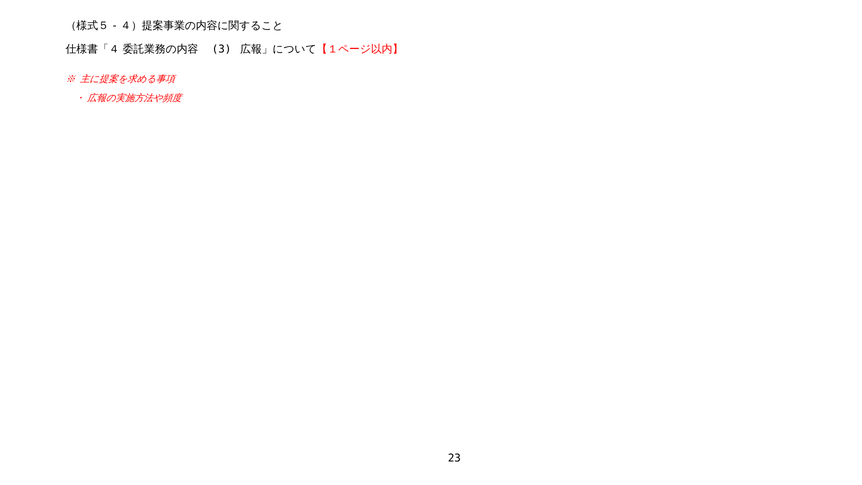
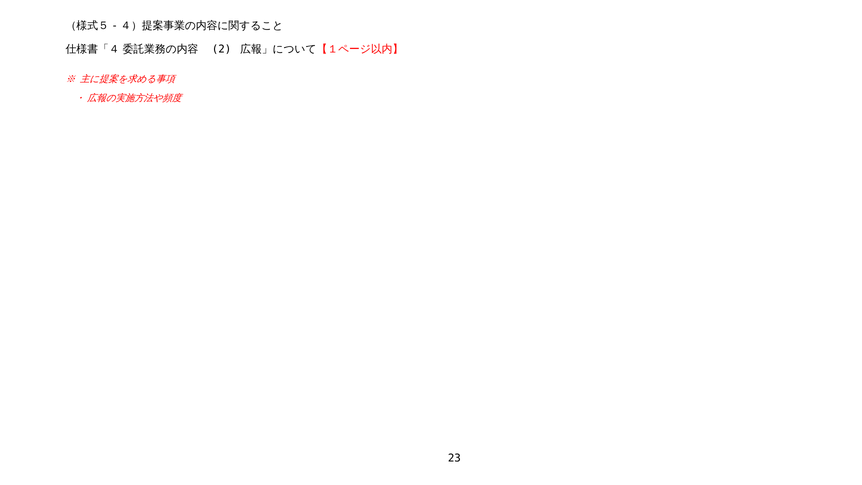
3: 3 -> 2 (222, 49)
